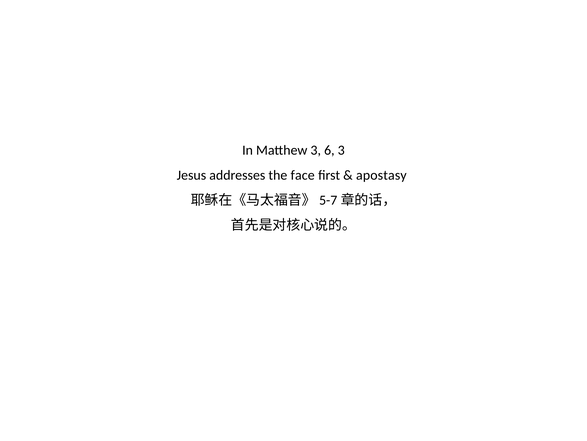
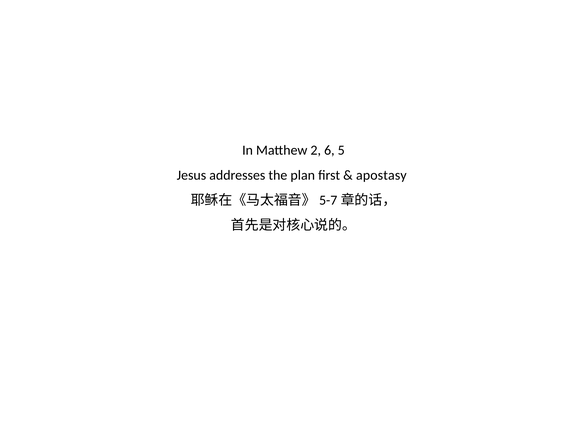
Matthew 3: 3 -> 2 (316, 150)
6 3: 3 -> 5 (341, 150)
face: face -> plan (303, 175)
